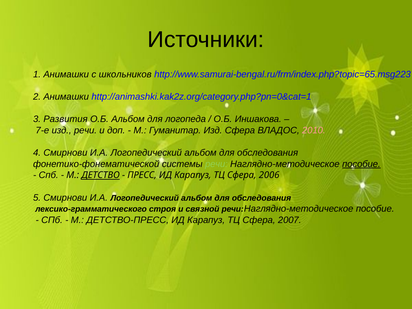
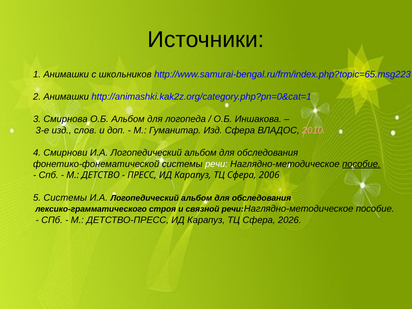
Развития: Развития -> Смирнова (66, 119)
7-е: 7-е -> 3-е (42, 130)
изд речи: речи -> слов (85, 130)
речи colour: light green -> white (216, 164)
ДЕТСТВО underline: present -> none (101, 175)
5 Смирнови: Смирнови -> Системы (65, 198)
2007: 2007 -> 2026 (290, 220)
